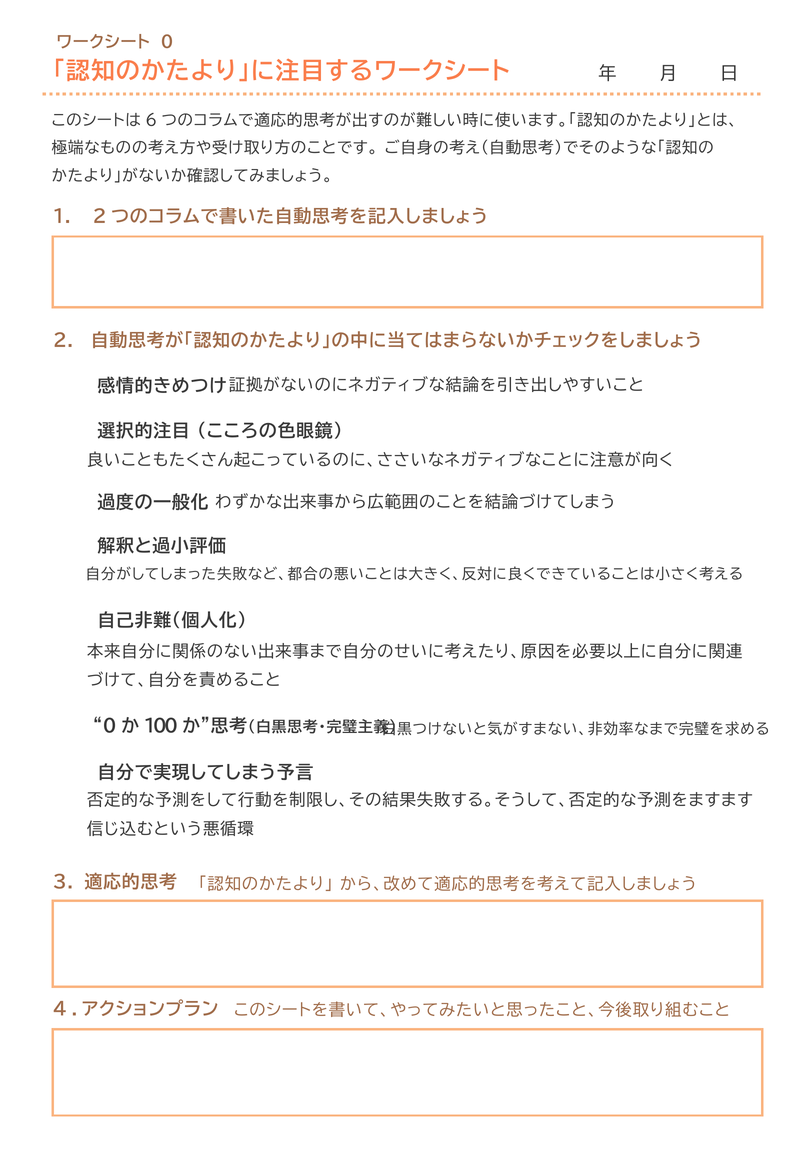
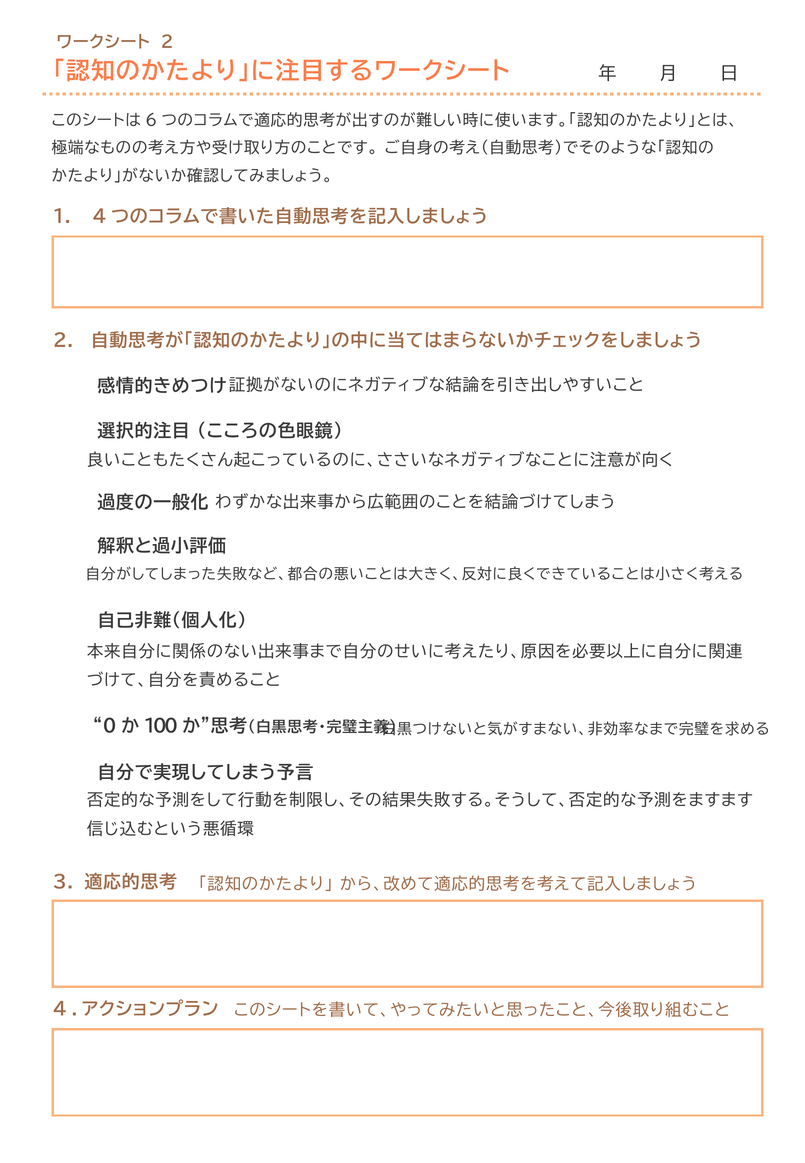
0: 0 -> 2 (167, 42)
1 2: 2 -> 4 (100, 217)
